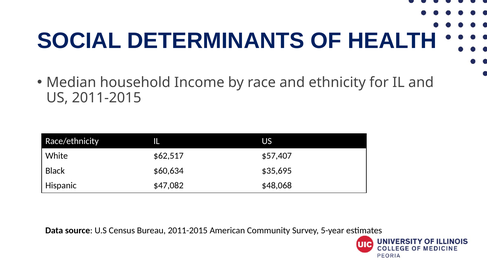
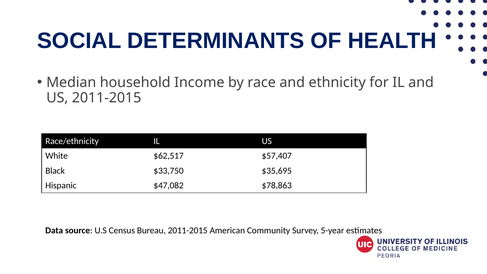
$60,634: $60,634 -> $33,750 (169, 171)
$48,068: $48,068 -> $78,863 (277, 185)
